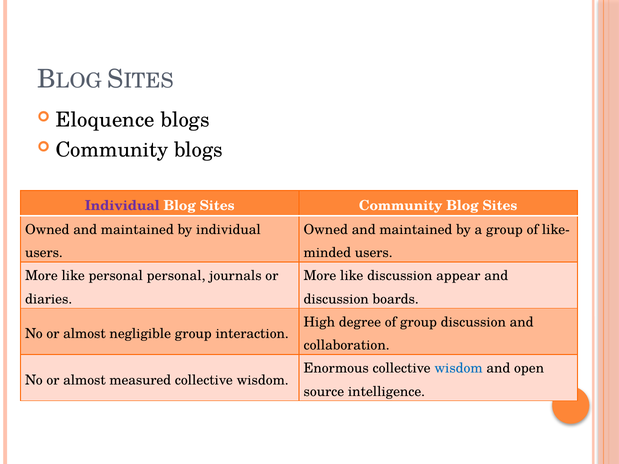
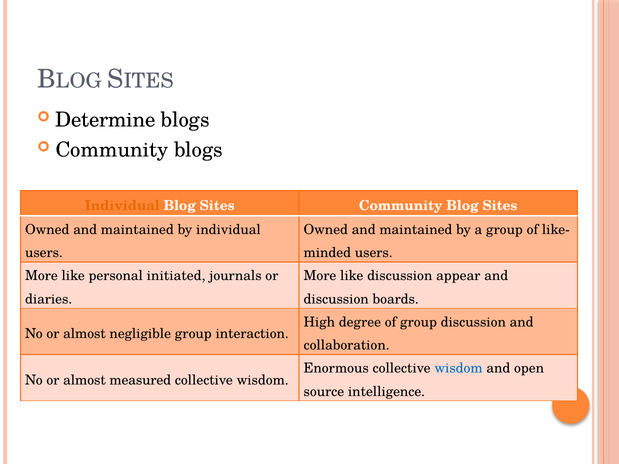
Eloquence: Eloquence -> Determine (105, 120)
Individual colour: purple -> orange (122, 206)
personal personal: personal -> initiated (176, 276)
